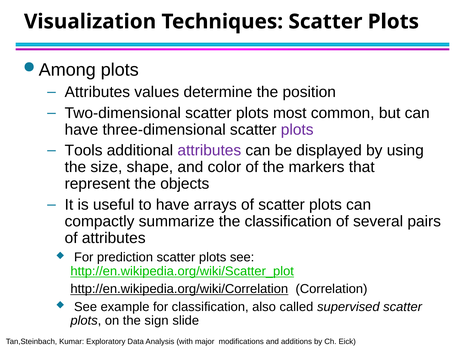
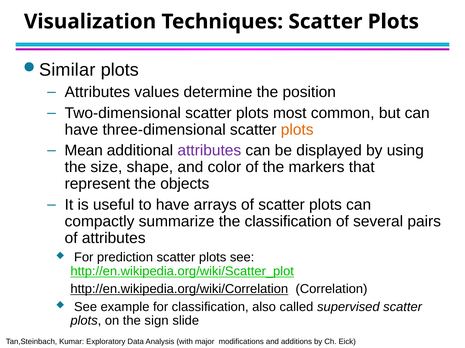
Among: Among -> Similar (67, 70)
plots colour: purple -> orange (297, 130)
Tools: Tools -> Mean (84, 151)
